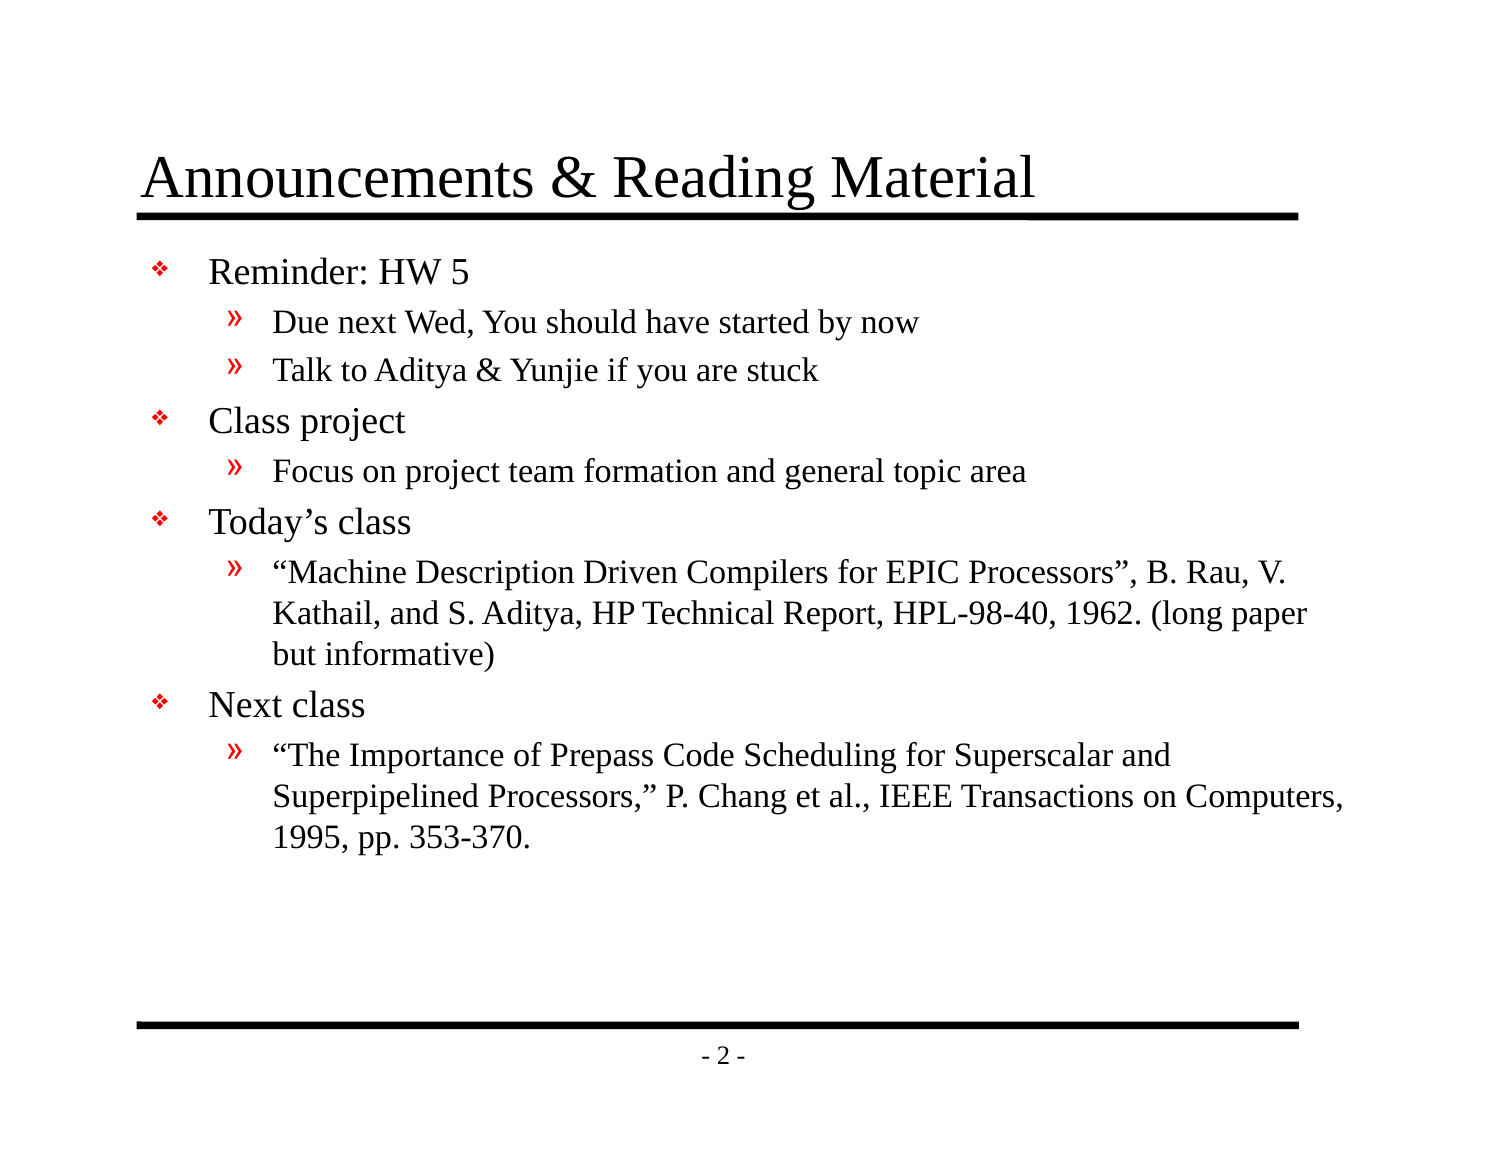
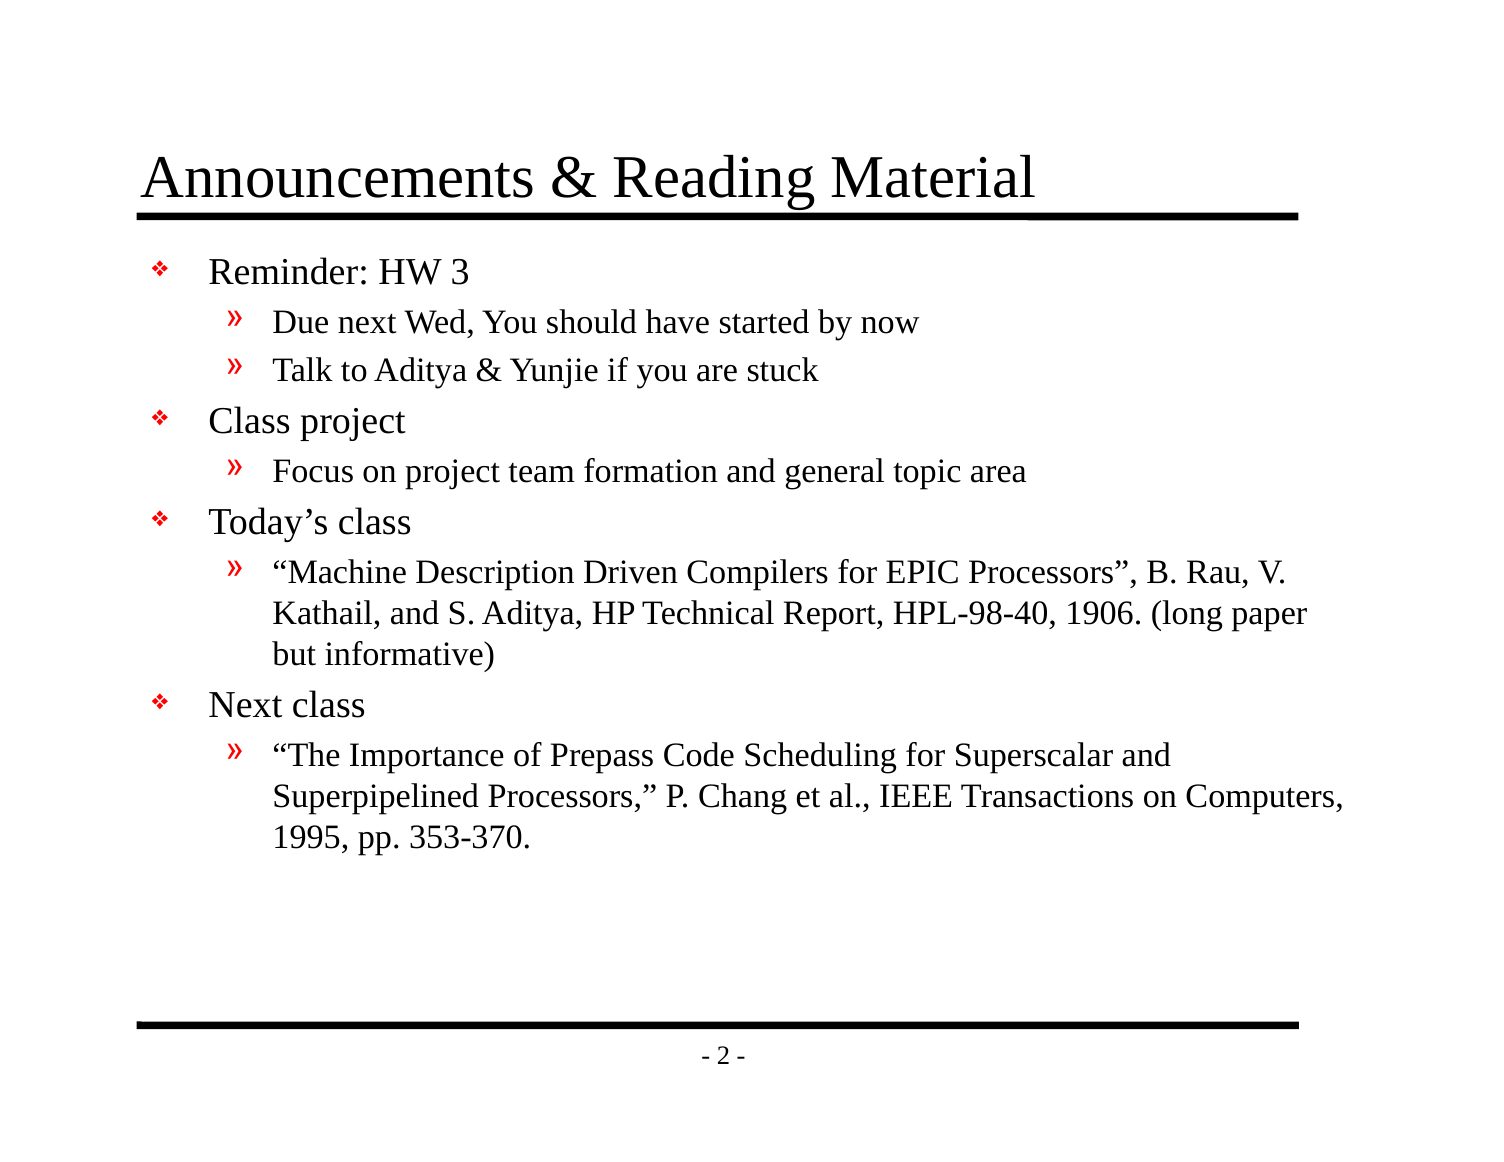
5: 5 -> 3 (460, 272)
1962: 1962 -> 1906 (1104, 613)
